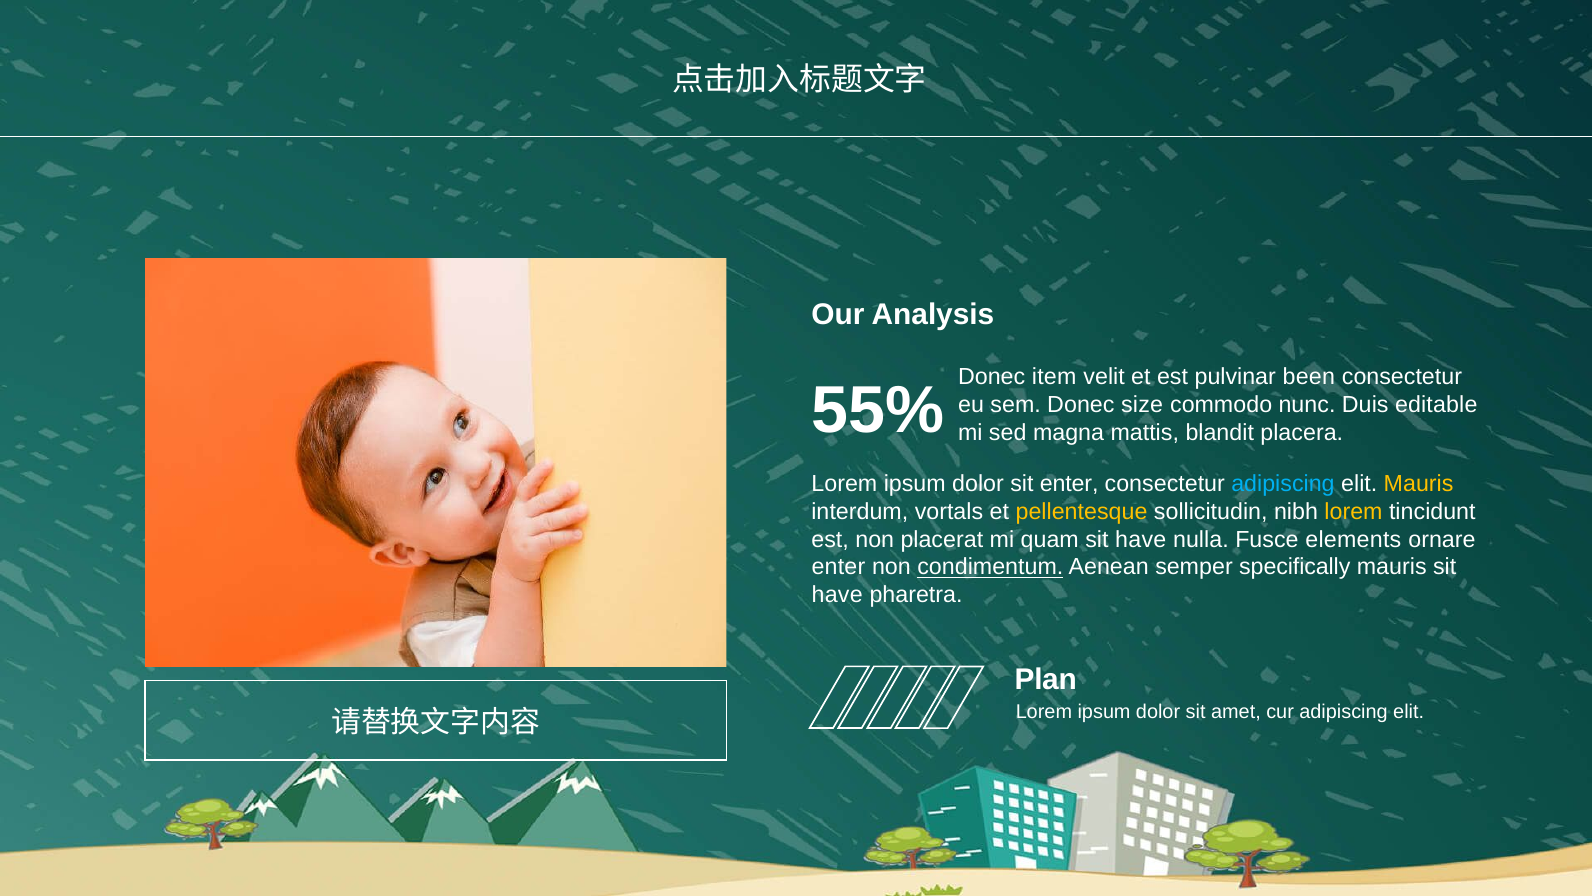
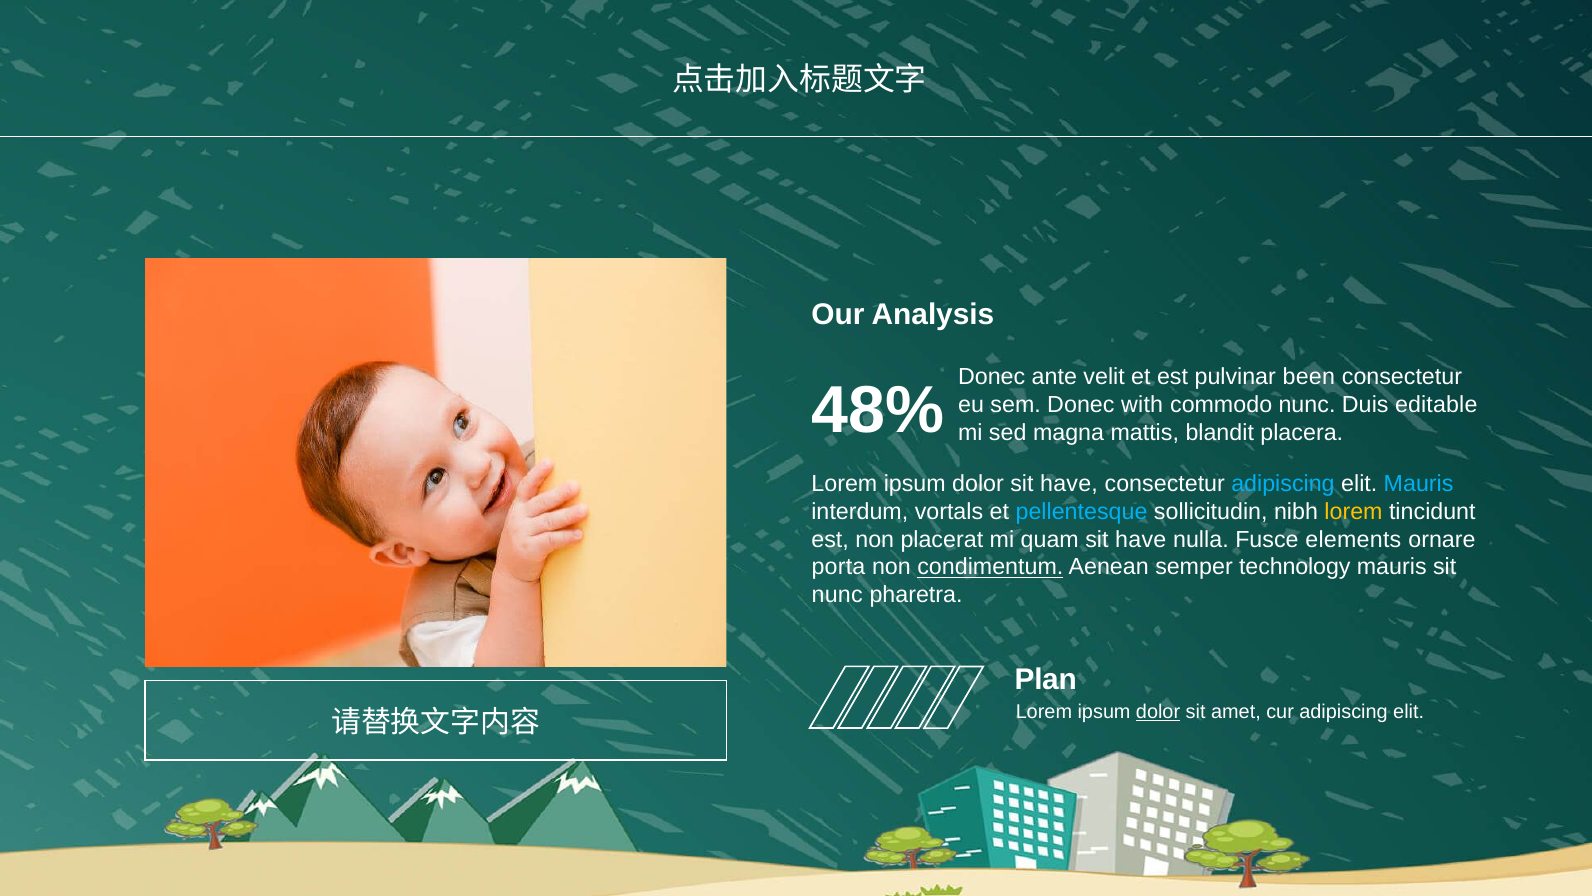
item: item -> ante (1054, 377)
55%: 55% -> 48% (878, 410)
size: size -> with (1142, 404)
dolor sit enter: enter -> have (1069, 484)
Mauris colour: yellow -> light blue (1419, 484)
pellentesque colour: yellow -> light blue (1082, 511)
enter: enter -> porta (838, 567)
specifically: specifically -> technology (1295, 567)
have: have -> nunc (837, 595)
dolor underline: none -> present (1158, 712)
